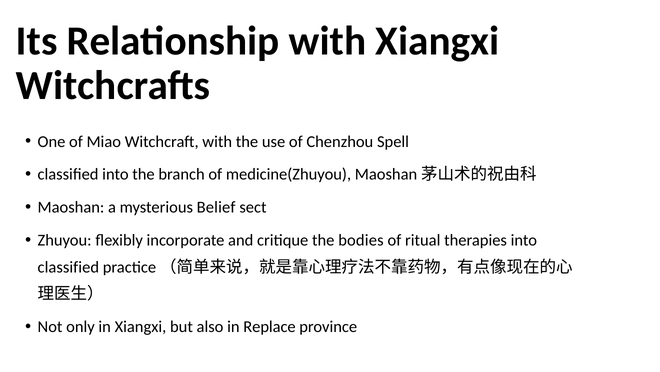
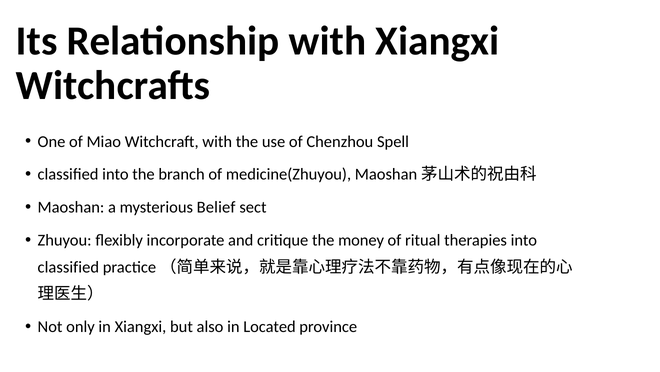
bodies: bodies -> money (361, 240)
Replace: Replace -> Located (270, 326)
